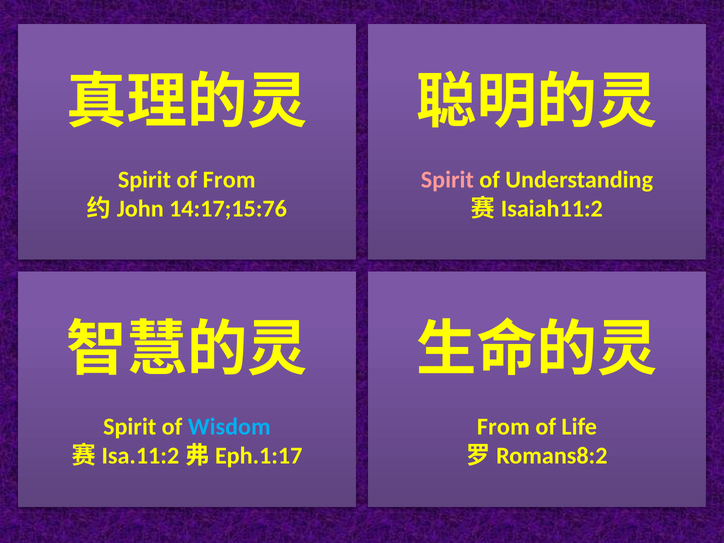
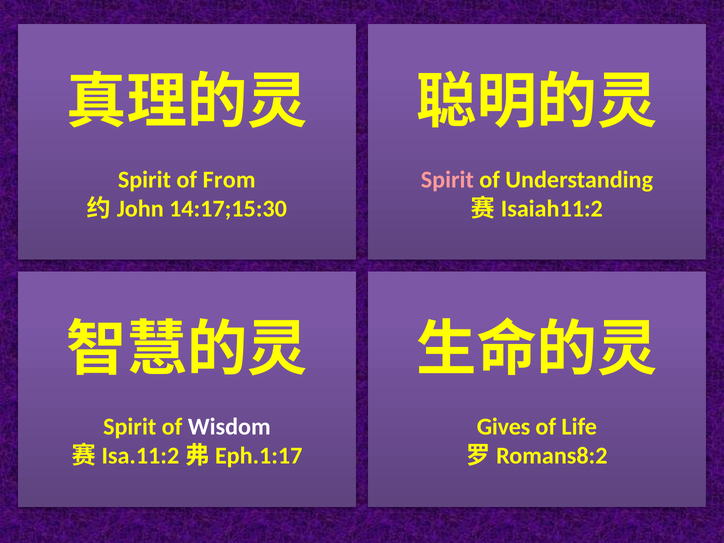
14:17;15:76: 14:17;15:76 -> 14:17;15:30 (228, 209)
Wisdom colour: light blue -> white (229, 427)
From: From -> Gives (504, 427)
